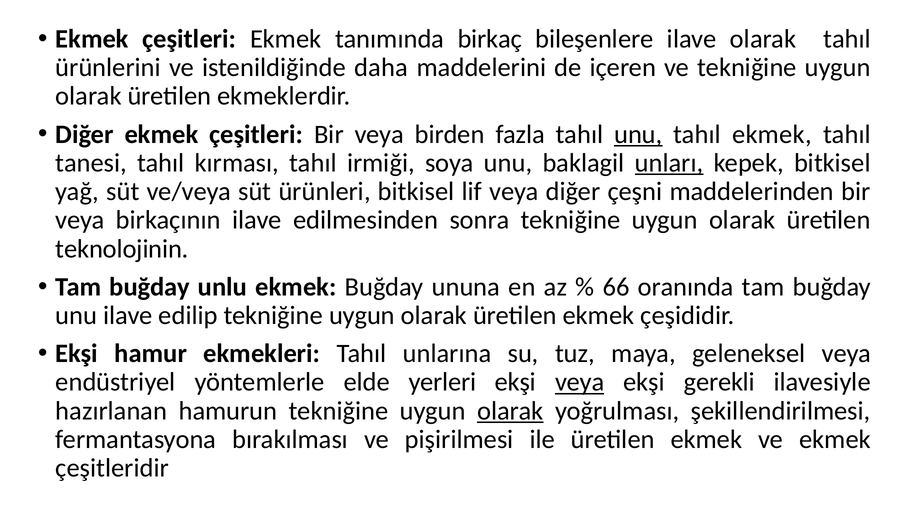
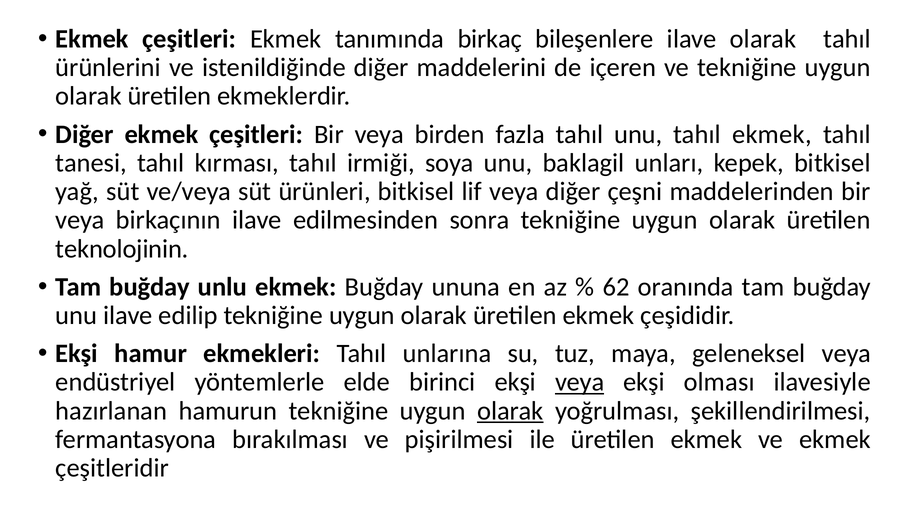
istenildiğinde daha: daha -> diğer (381, 67)
unu underline: present -> none (638, 134)
unları underline: present -> none (669, 163)
66: 66 -> 62 (616, 287)
yerleri: yerleri -> birinci (442, 382)
gerekli: gerekli -> olması (719, 382)
